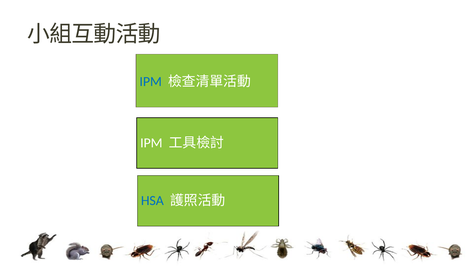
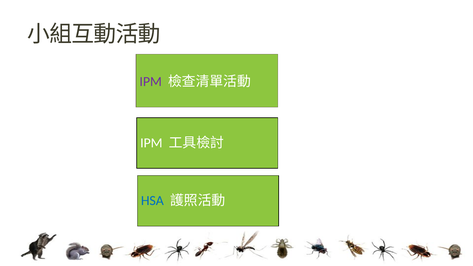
IPM colour: blue -> purple (151, 82)
